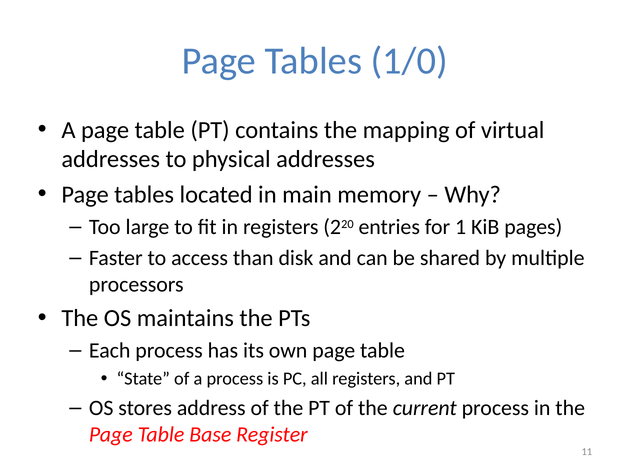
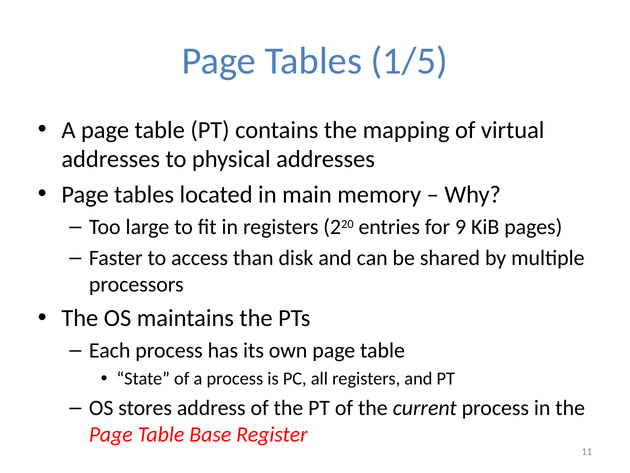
1/0: 1/0 -> 1/5 (409, 61)
1: 1 -> 9 (461, 227)
